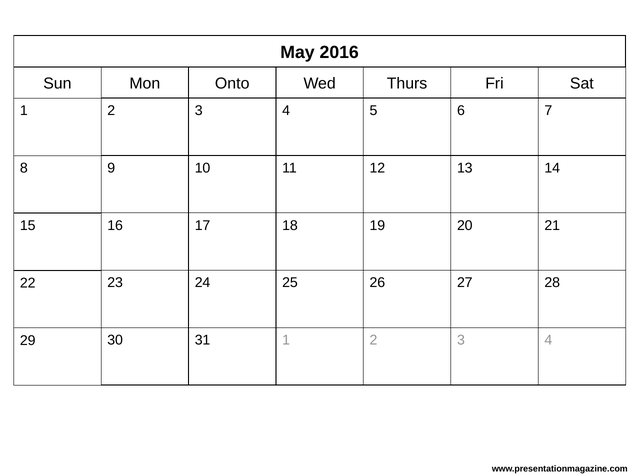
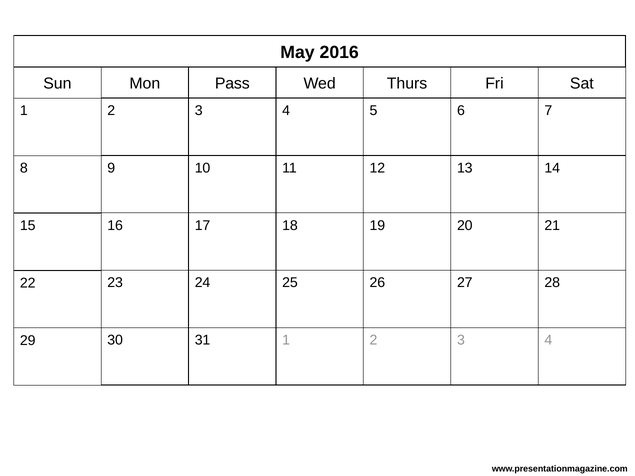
Onto: Onto -> Pass (232, 84)
